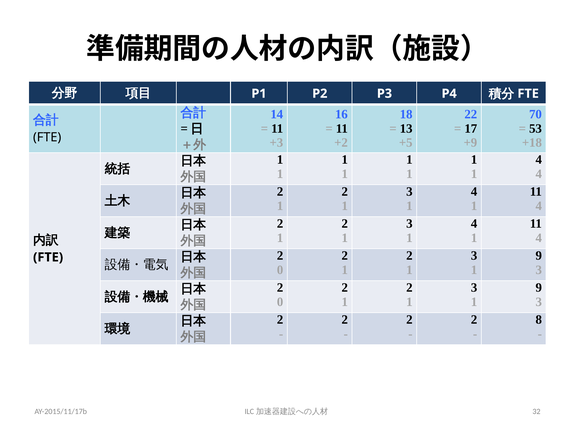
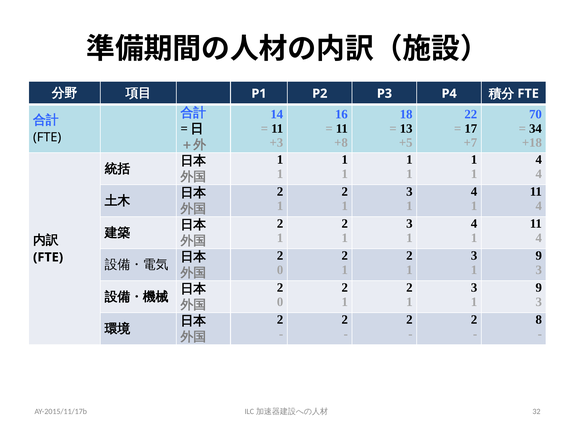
53: 53 -> 34 (536, 129)
+2: +2 -> +8 (341, 143)
+9: +9 -> +7 (470, 143)
